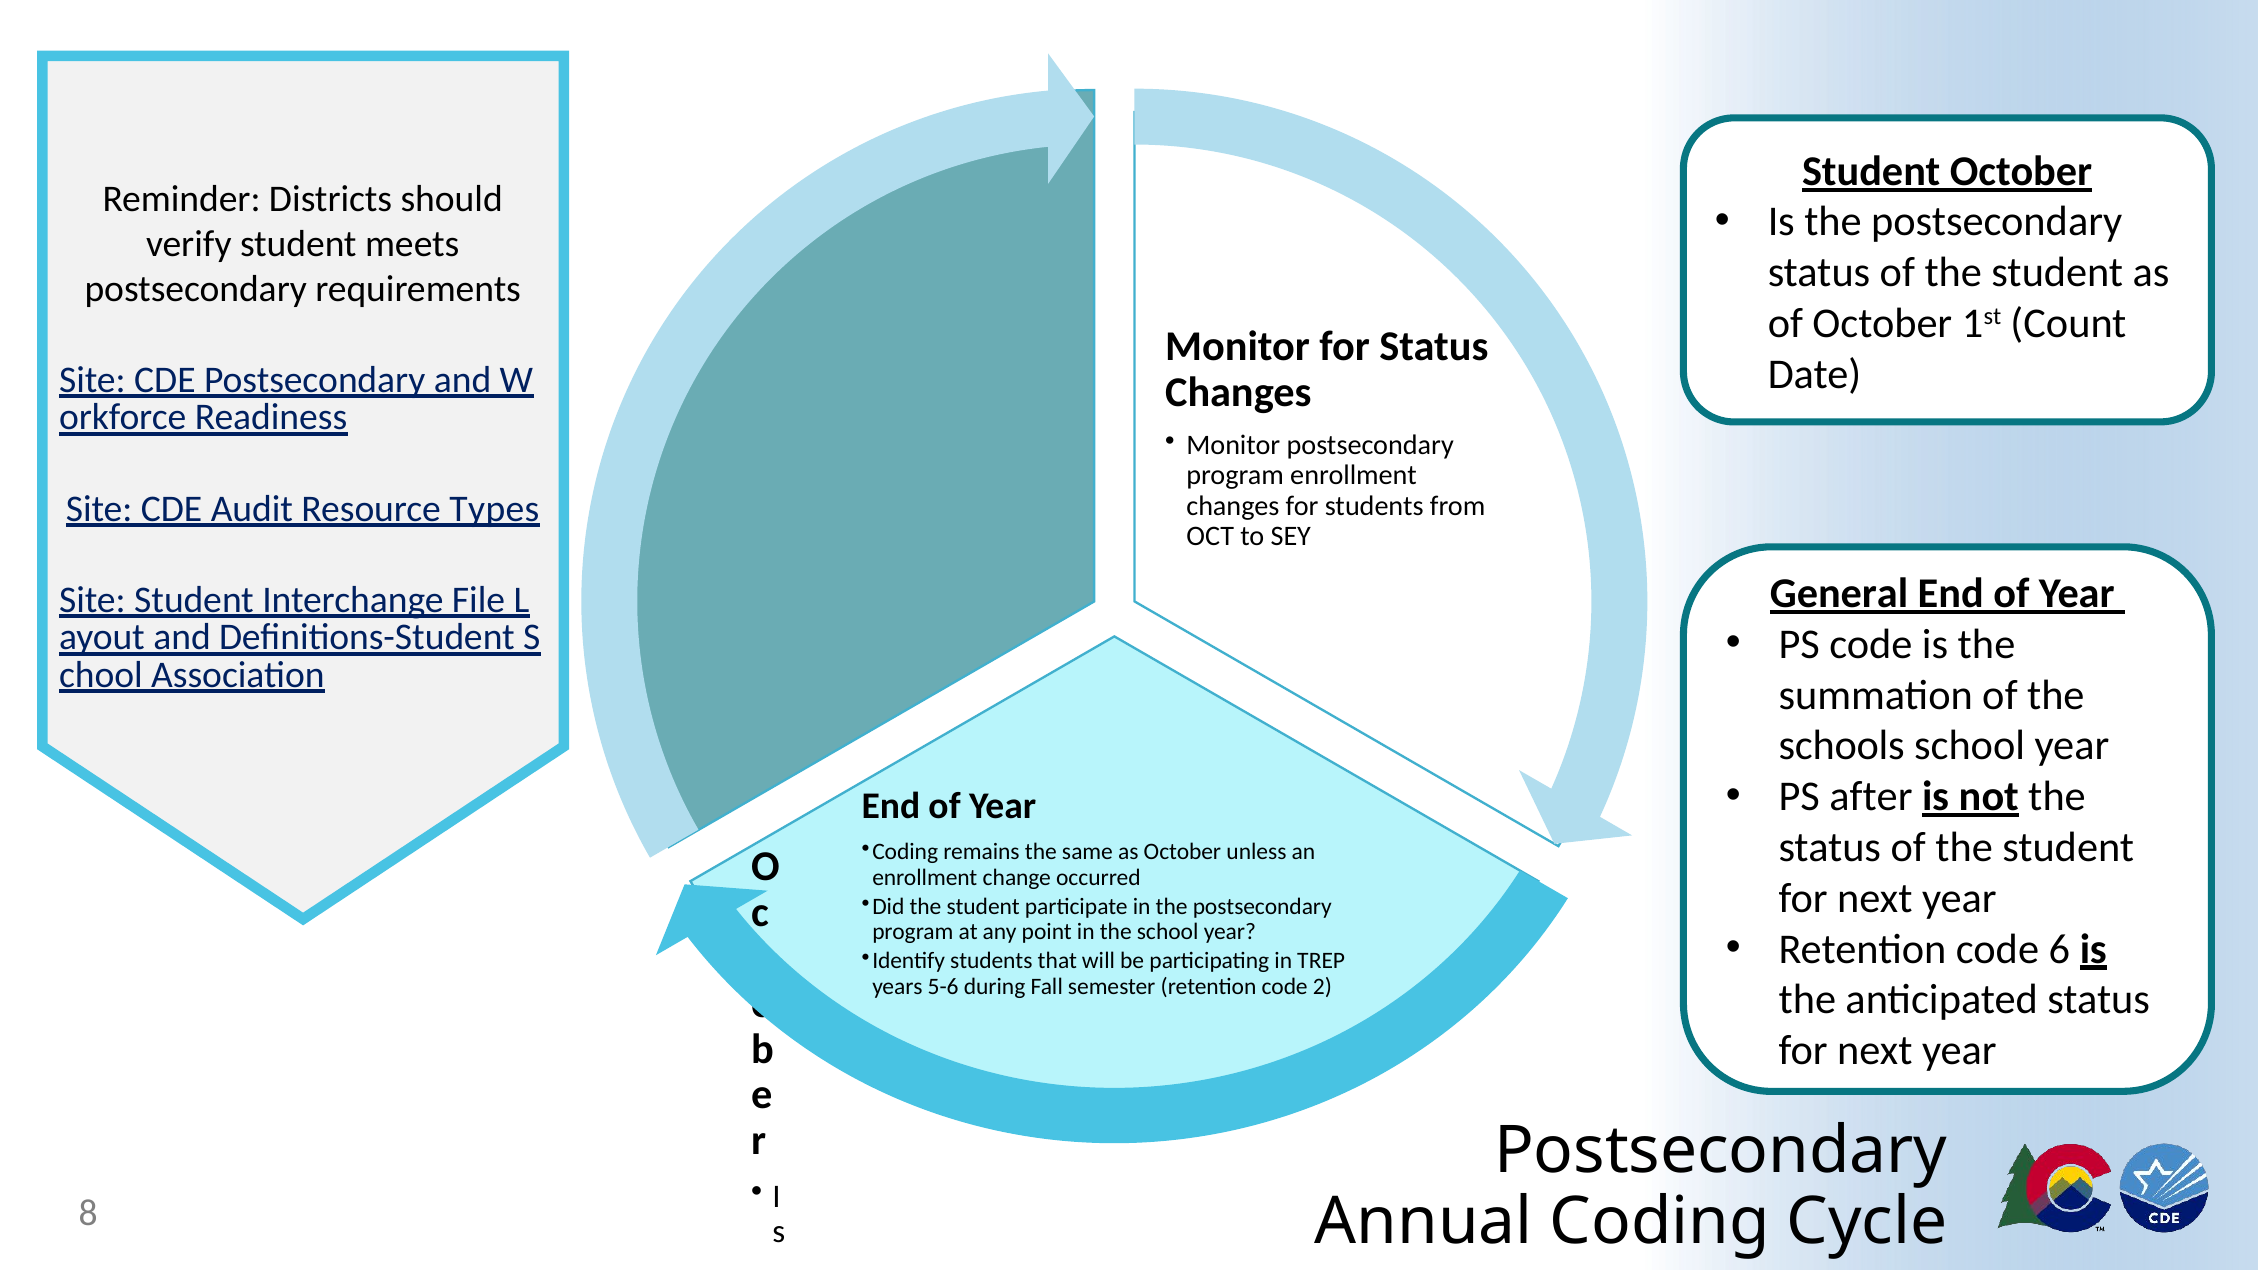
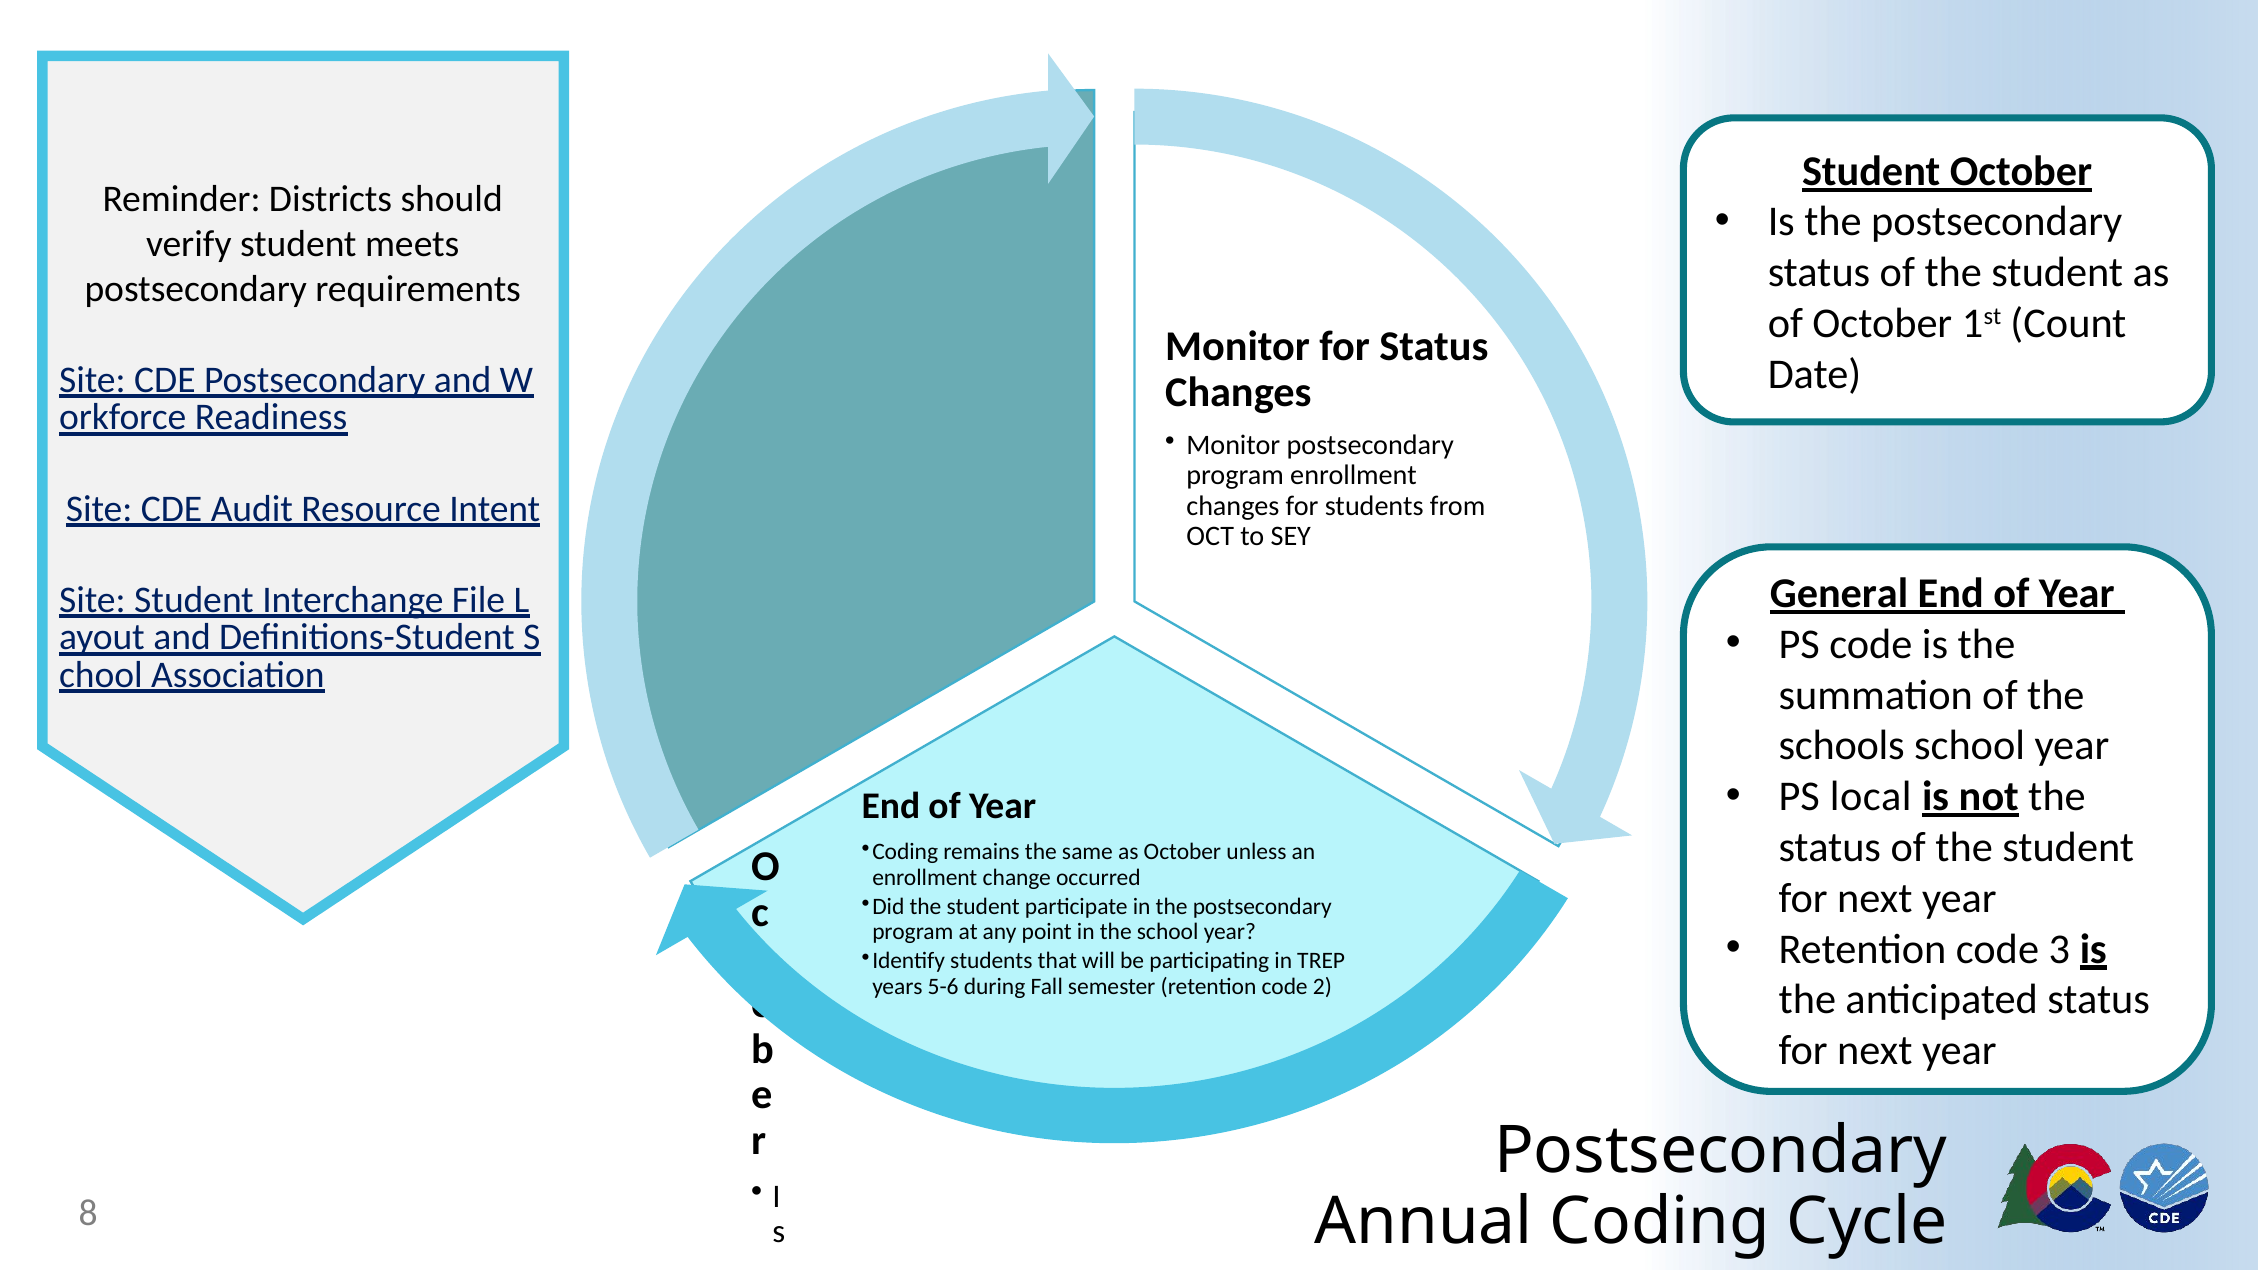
Types: Types -> Intent (495, 509)
after: after -> local (1871, 797)
6: 6 -> 3 (2059, 949)
